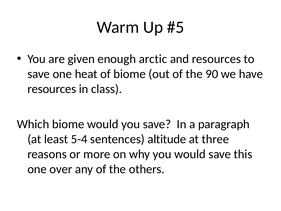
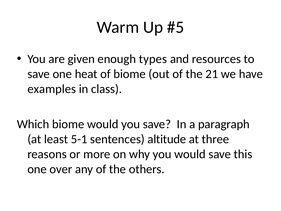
arctic: arctic -> types (153, 59)
90: 90 -> 21 (212, 74)
resources: resources -> examples (52, 89)
5-4: 5-4 -> 5-1 (79, 139)
